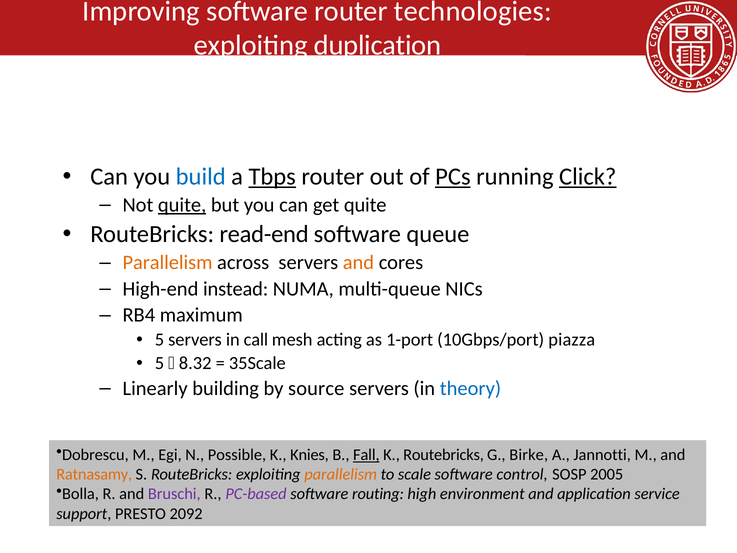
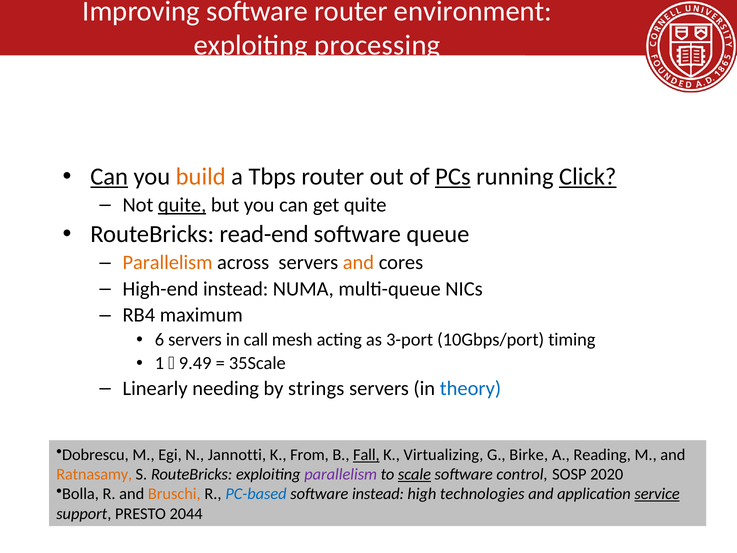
technologies: technologies -> environment (473, 11)
duplication: duplication -> processing (377, 45)
Can underline: none -> present (109, 176)
build colour: blue -> orange (201, 176)
Tbps underline: present -> none (272, 176)
5: 5 -> 6 (159, 340)
1-port: 1-port -> 3-port (410, 340)
piazza: piazza -> timing (572, 340)
5: 5 -> 1 (159, 363)
8.32: 8.32 -> 9.49 (195, 363)
building: building -> needing (226, 388)
source: source -> strings (316, 388)
Possible: Possible -> Jannotti (237, 455)
Knies: Knies -> From (309, 455)
K Routebricks: Routebricks -> Virtualizing (443, 455)
Jannotti: Jannotti -> Reading (602, 455)
parallelism colour: orange -> purple (341, 474)
scale underline: none -> present (414, 474)
2005: 2005 -> 2020 (607, 474)
Bruschi colour: purple -> orange (174, 494)
PC-based colour: purple -> blue (256, 494)
software routing: routing -> instead (378, 494)
environment: environment -> technologies (482, 494)
service underline: none -> present (657, 494)
2092: 2092 -> 2044 (186, 513)
